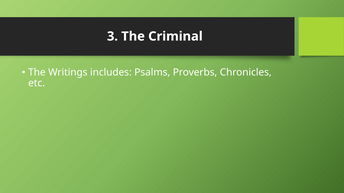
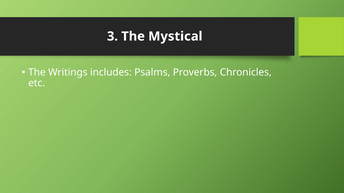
Criminal: Criminal -> Mystical (175, 36)
